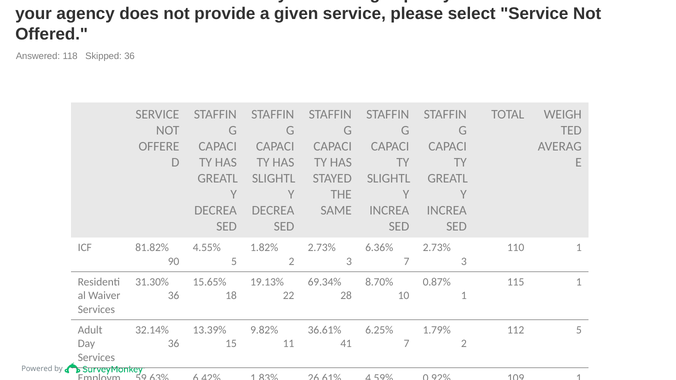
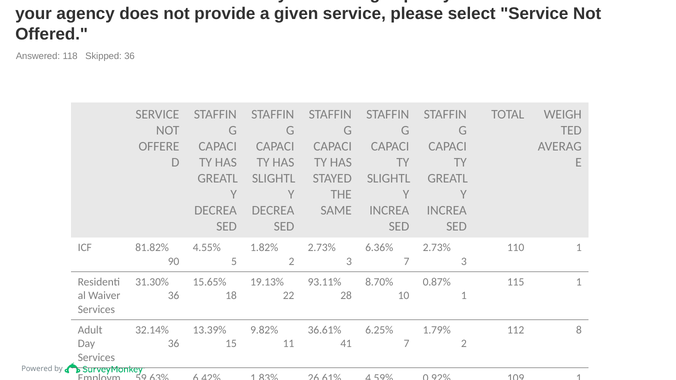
69.34%: 69.34% -> 93.11% (325, 282)
112 5: 5 -> 8 (579, 330)
